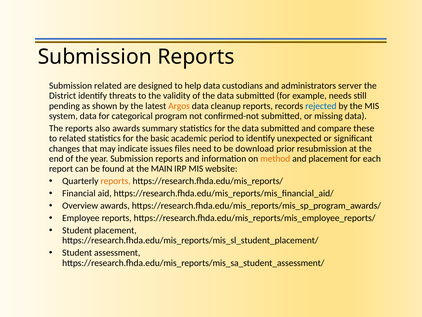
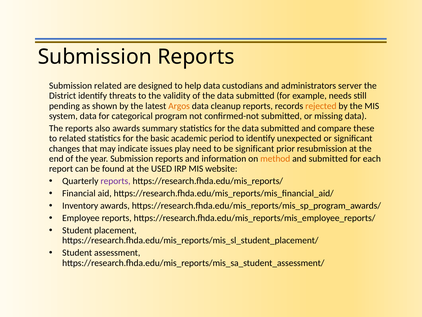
rejected colour: blue -> orange (321, 106)
files: files -> play (183, 148)
be download: download -> significant (255, 148)
and placement: placement -> submitted (328, 158)
MAIN: MAIN -> USED (162, 169)
reports colour: orange -> purple (116, 181)
Overview: Overview -> Inventory (80, 205)
